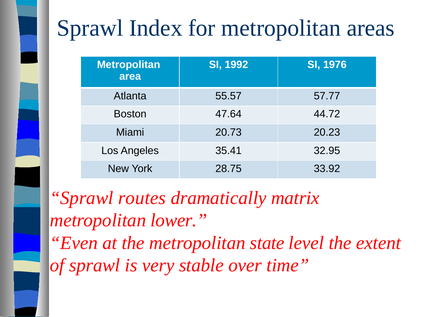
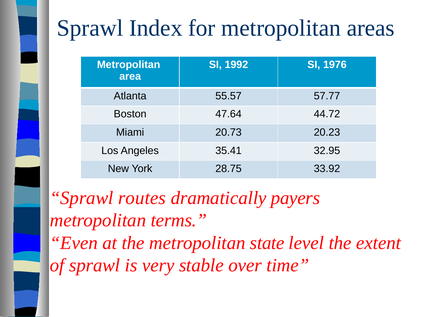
matrix: matrix -> payers (295, 198)
lower: lower -> terms (179, 220)
